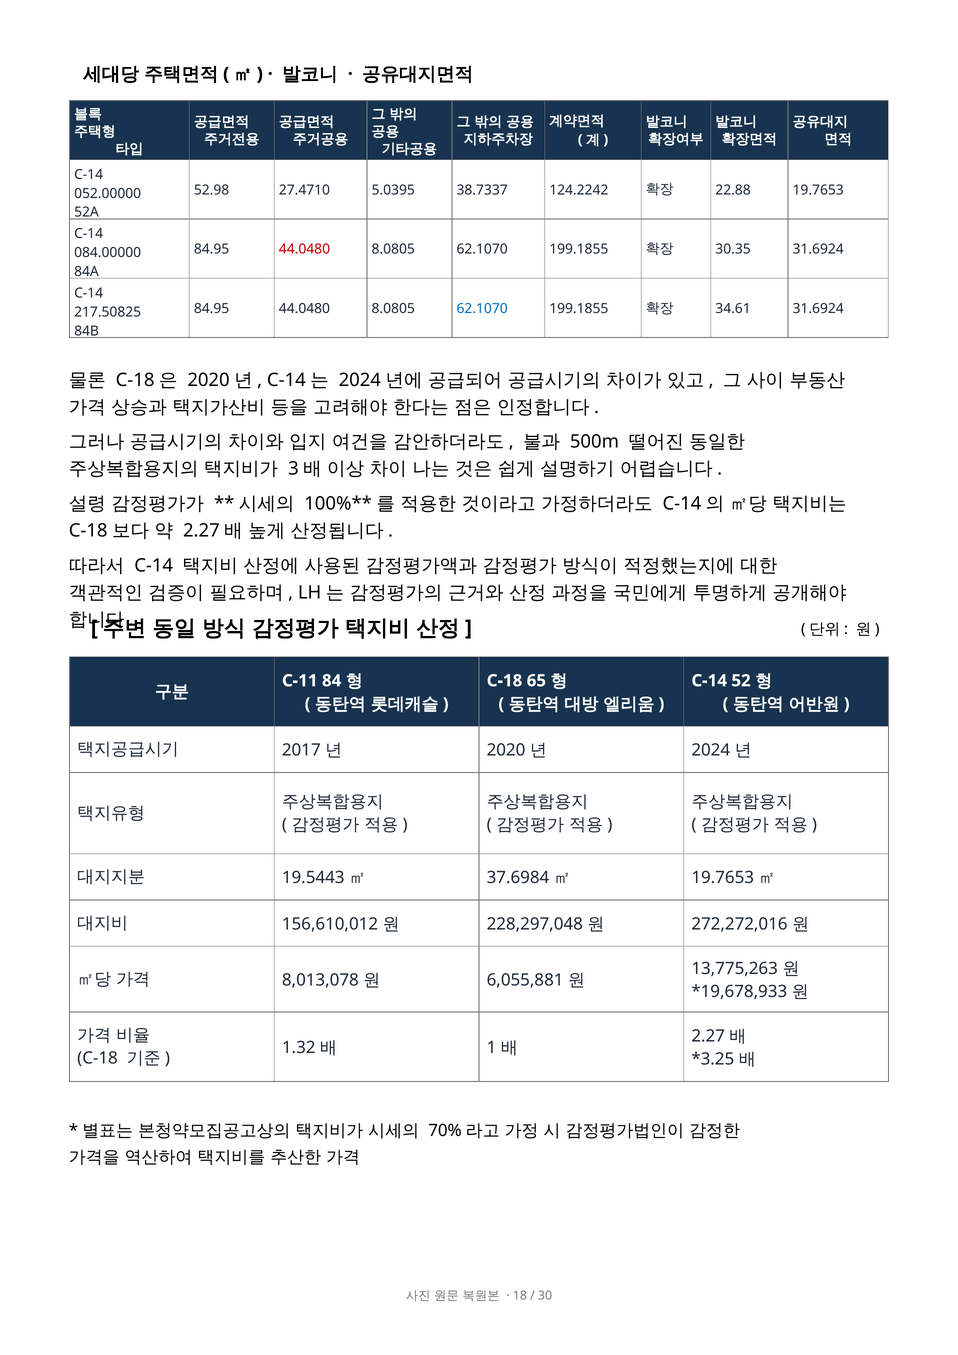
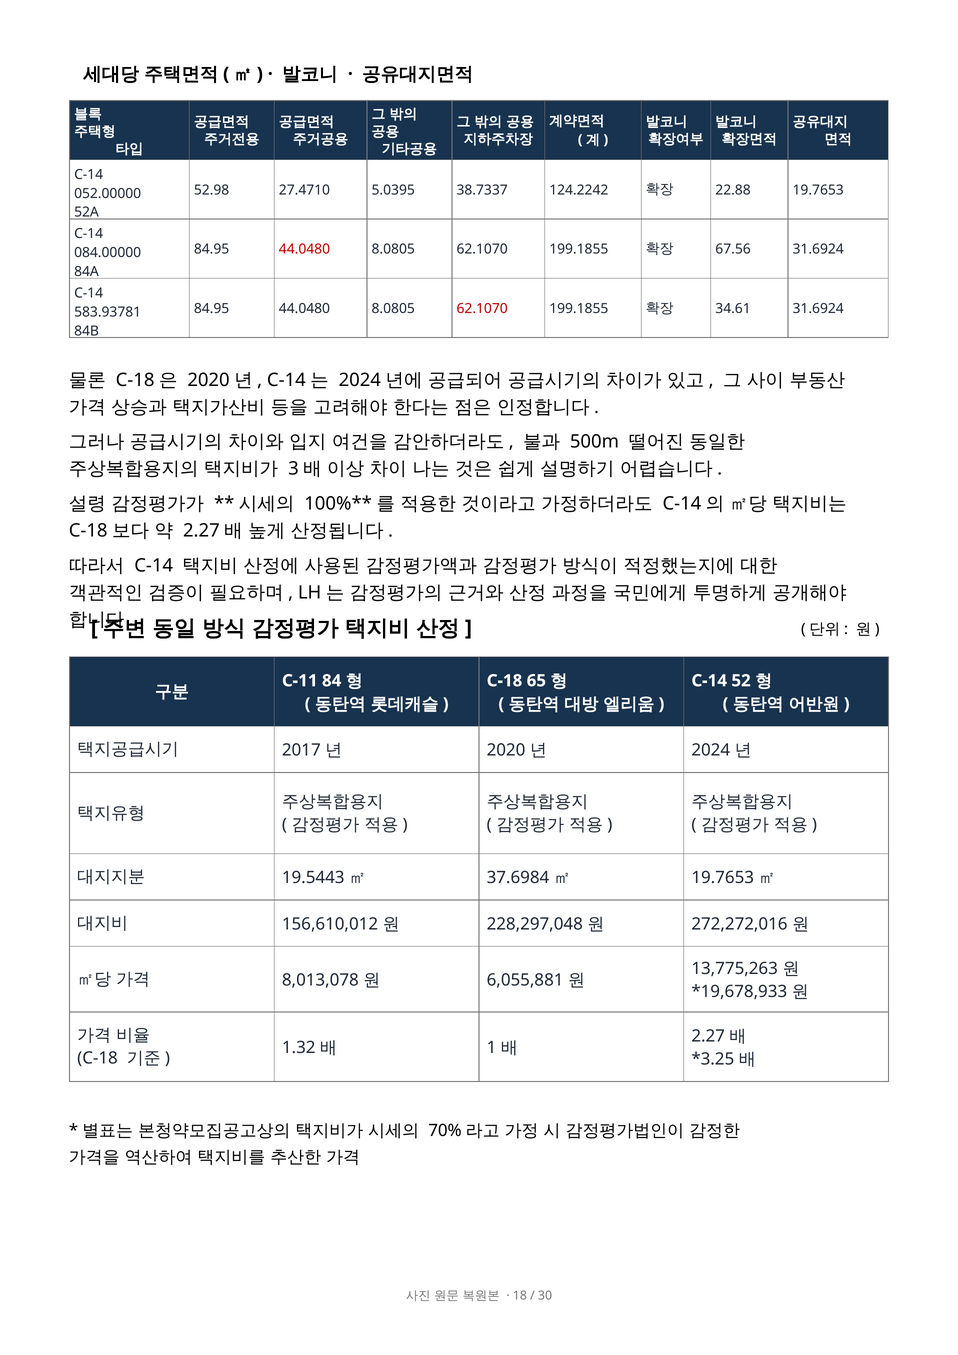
30.35: 30.35 -> 67.56 (733, 249)
62.1070 colour: blue -> red (482, 309)
217.50825: 217.50825 -> 583.93781 (108, 312)
